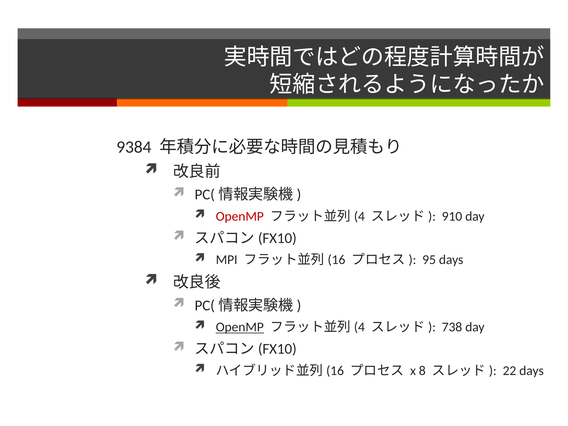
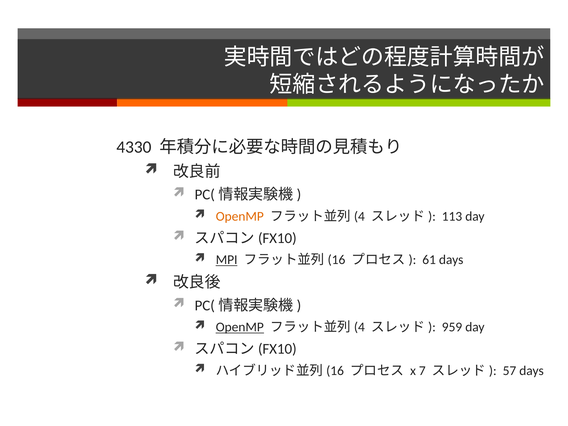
9384: 9384 -> 4330 (134, 147)
OpenMP colour: red -> orange (240, 216)
910: 910 -> 113 (452, 216)
MPI underline: none -> present (227, 260)
95: 95 -> 61 (429, 260)
738: 738 -> 959 (452, 327)
8: 8 -> 7 (422, 371)
22: 22 -> 57 (509, 371)
